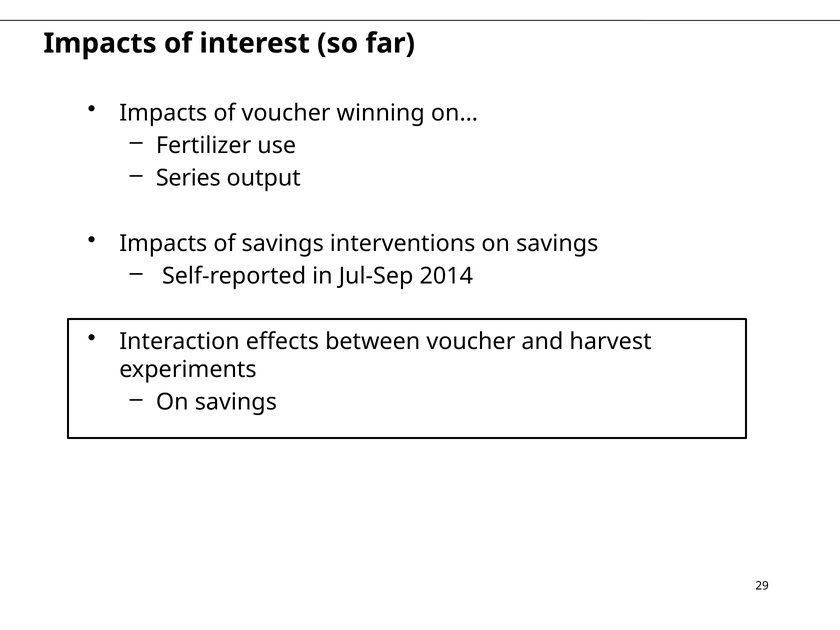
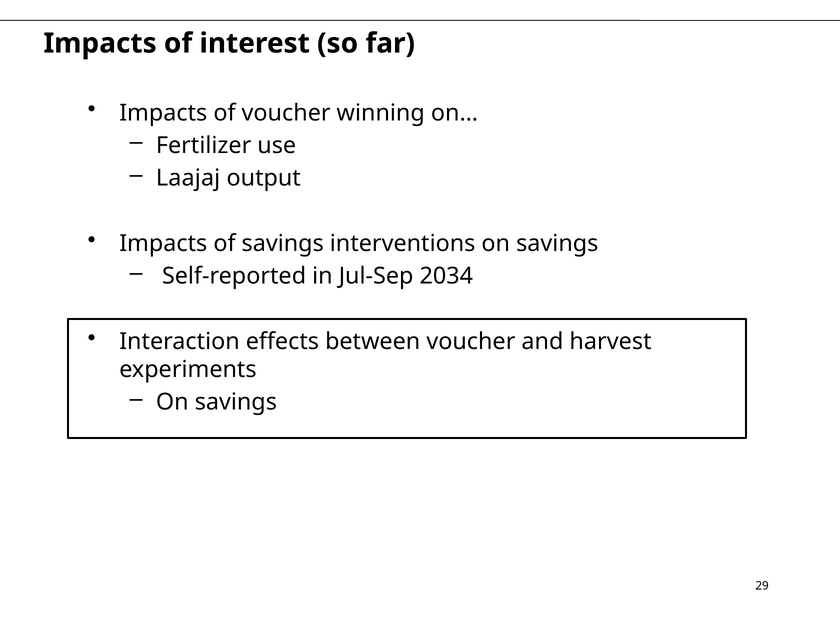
Series: Series -> Laajaj (188, 178)
2014: 2014 -> 2034 (446, 276)
